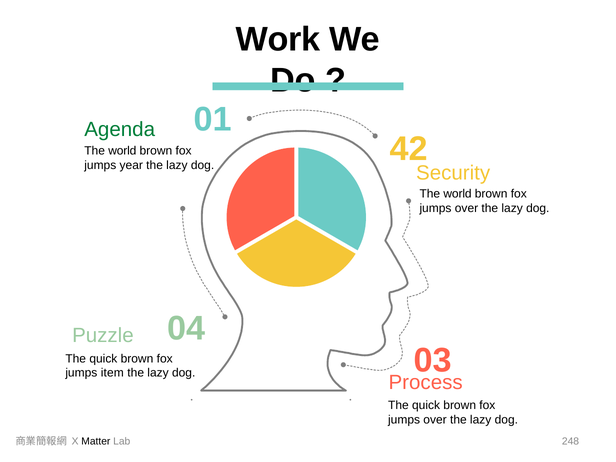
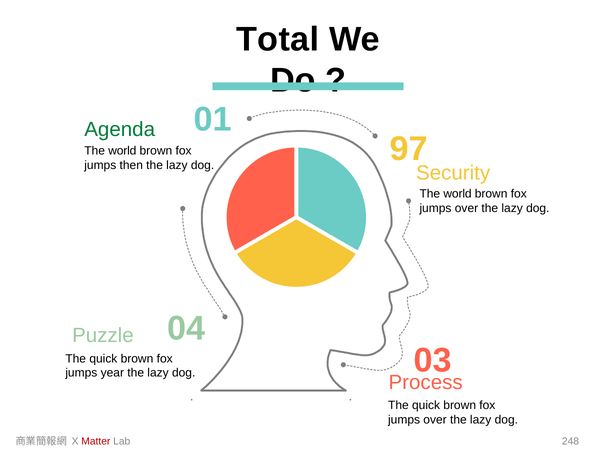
Work: Work -> Total (278, 39)
year: year -> then (131, 165)
42: 42 -> 97 (409, 149)
item: item -> year (112, 373)
Matter colour: black -> red (96, 441)
